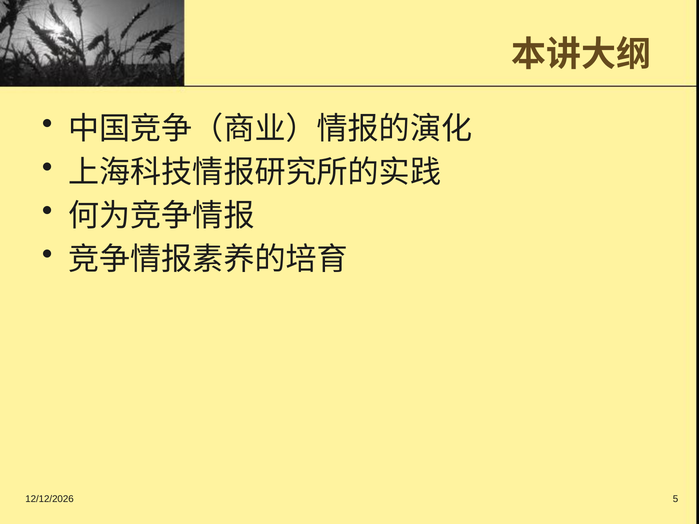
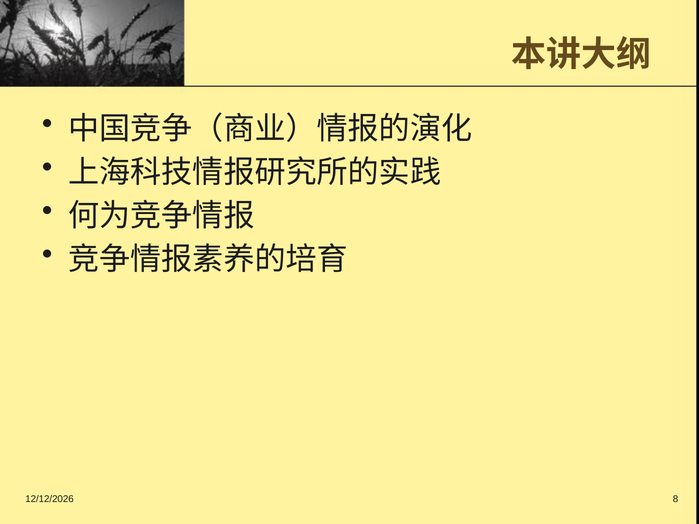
5: 5 -> 8 (676, 499)
